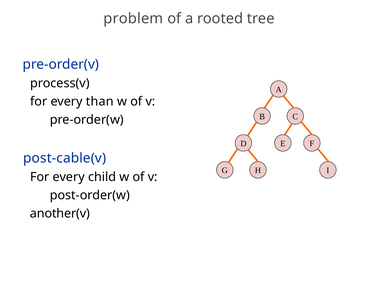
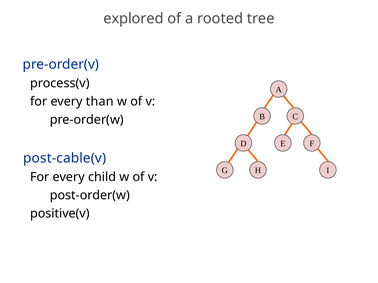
problem: problem -> explored (133, 19)
another(v: another(v -> positive(v (60, 214)
